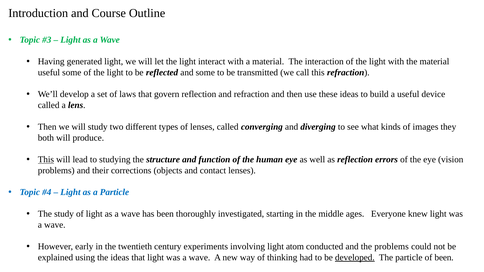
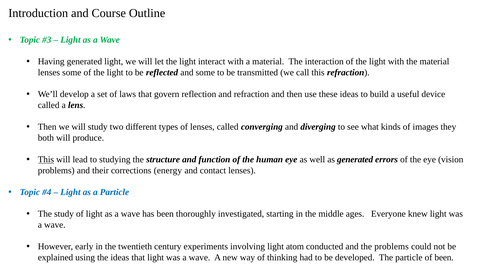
useful: useful -> lenses (49, 73)
as reflection: reflection -> generated (355, 160)
objects: objects -> energy (168, 171)
developed underline: present -> none (355, 258)
